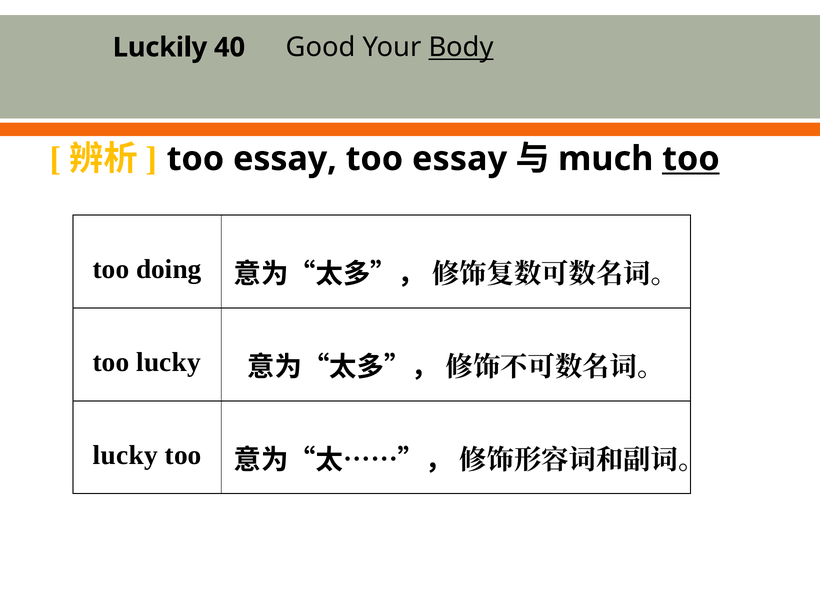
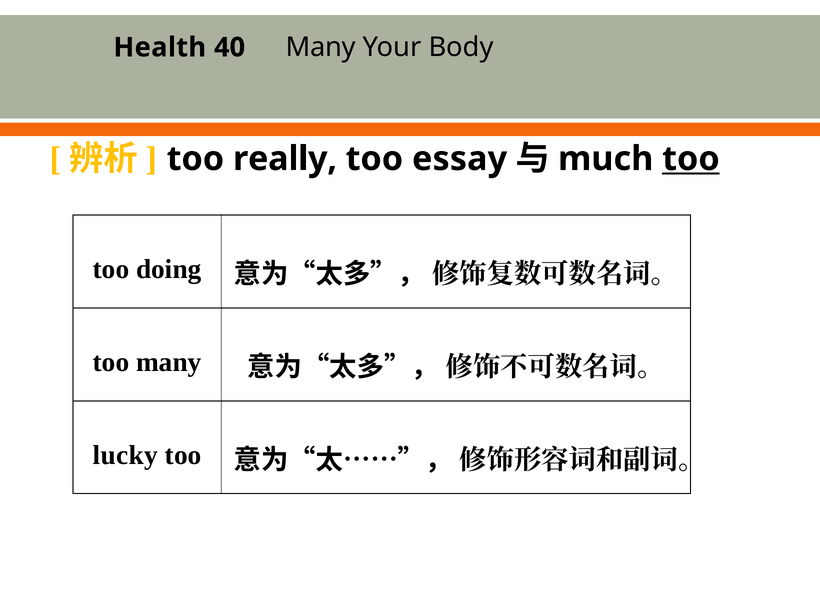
Luckily: Luckily -> Health (160, 47)
40 Good: Good -> Many (321, 47)
Body underline: present -> none (461, 47)
essay: essay -> really (285, 159)
too lucky: lucky -> many (169, 362)
